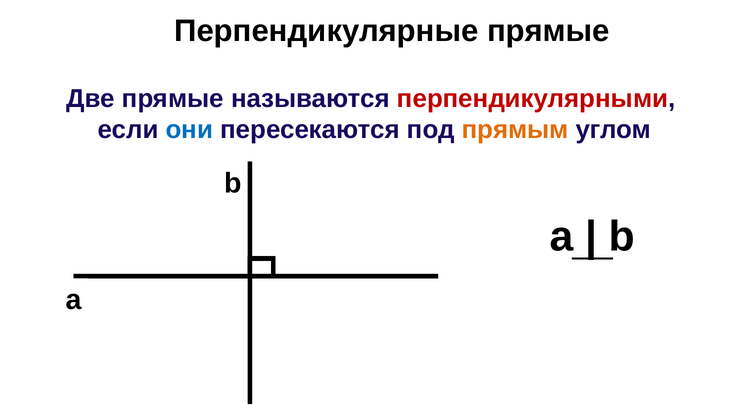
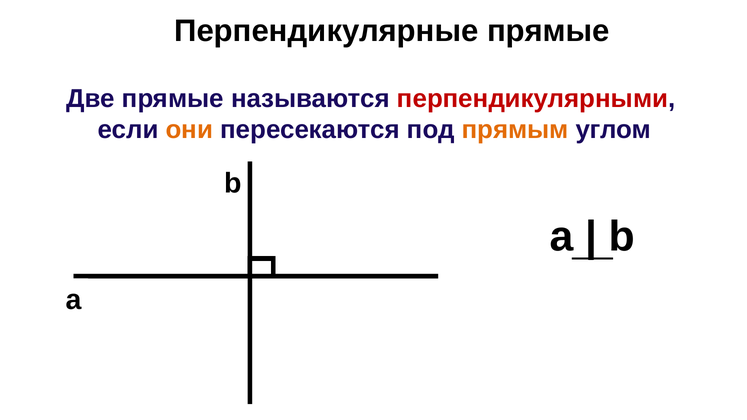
они colour: blue -> orange (189, 130)
